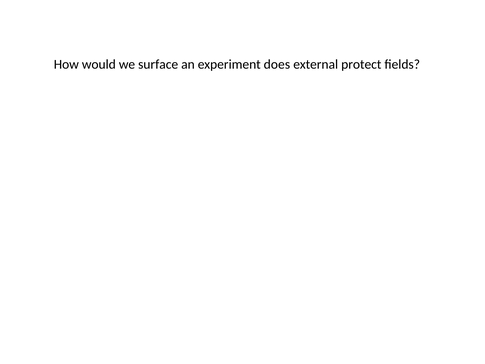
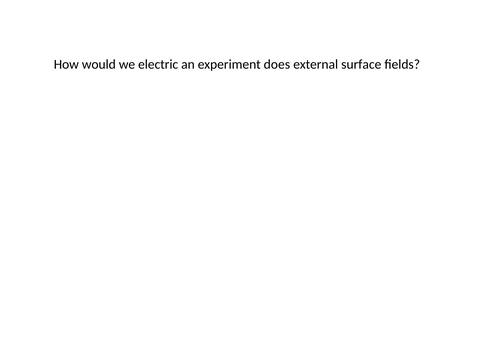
surface: surface -> electric (158, 64)
protect: protect -> surface (361, 64)
